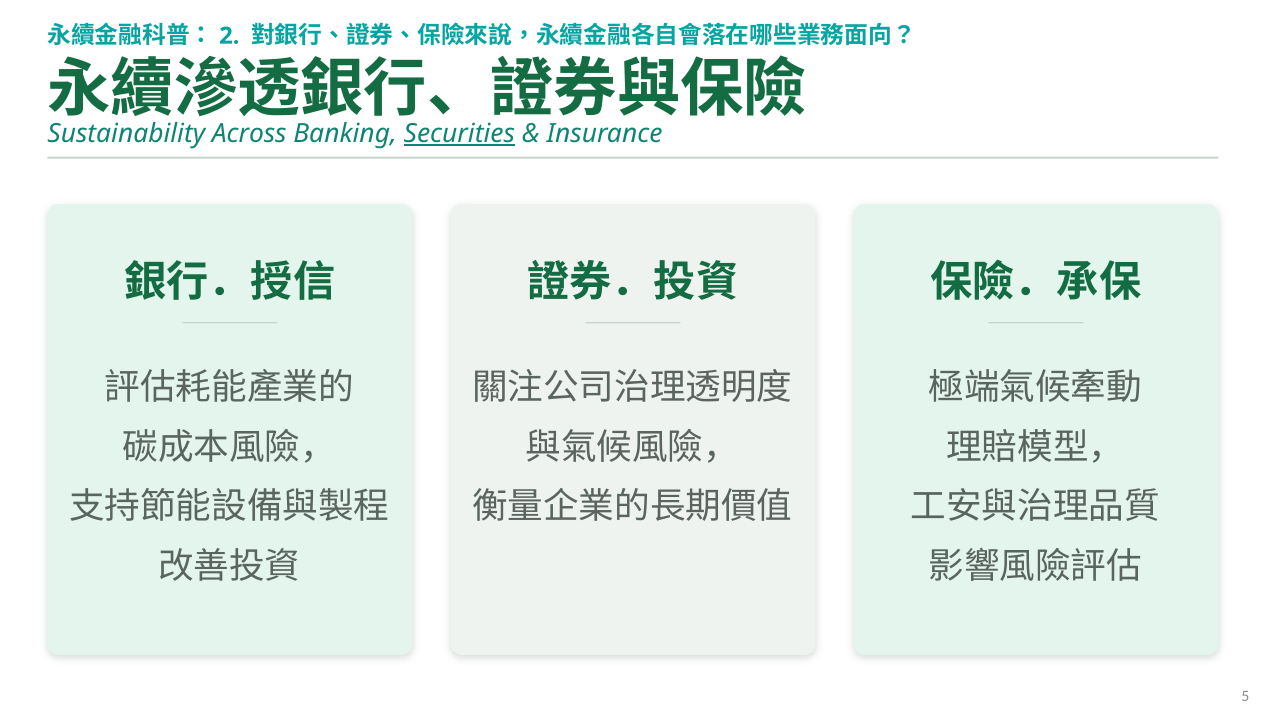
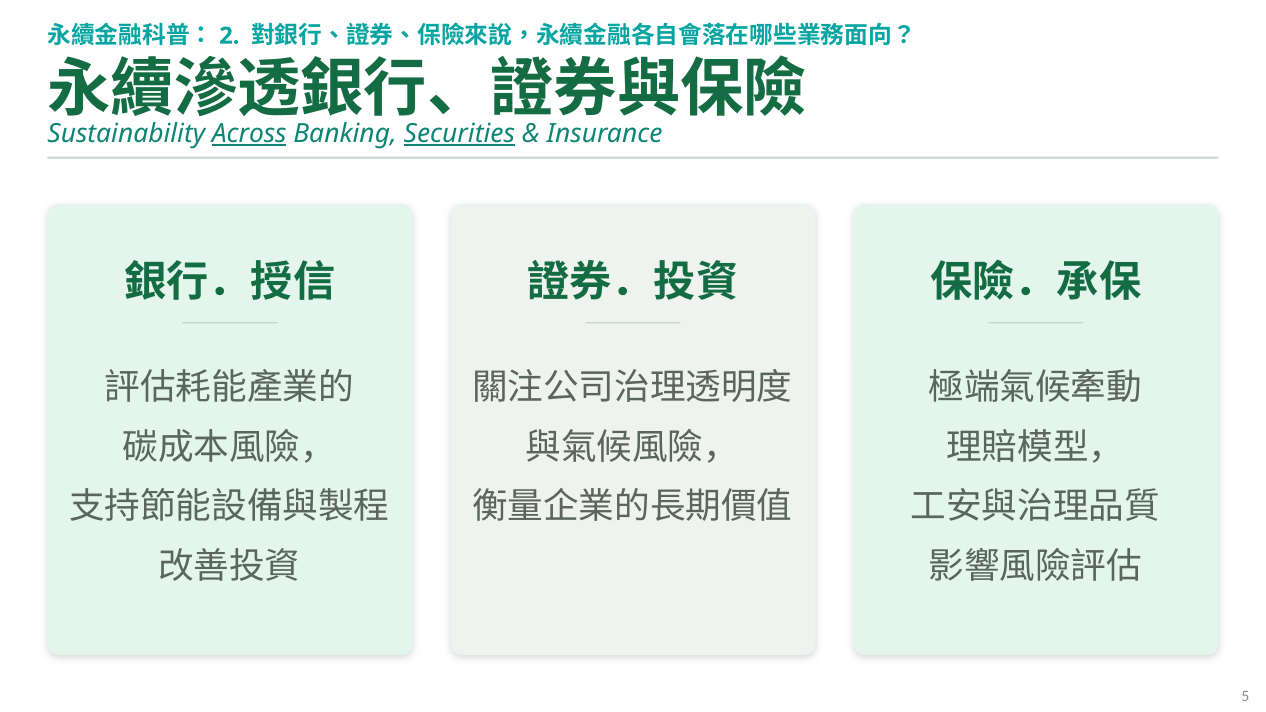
Across underline: none -> present (249, 133)
